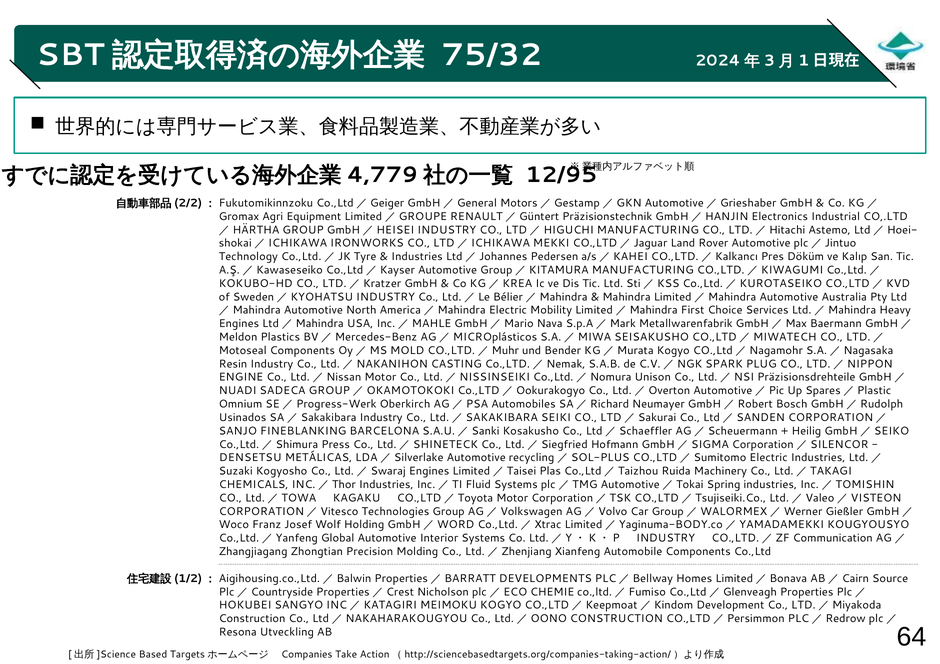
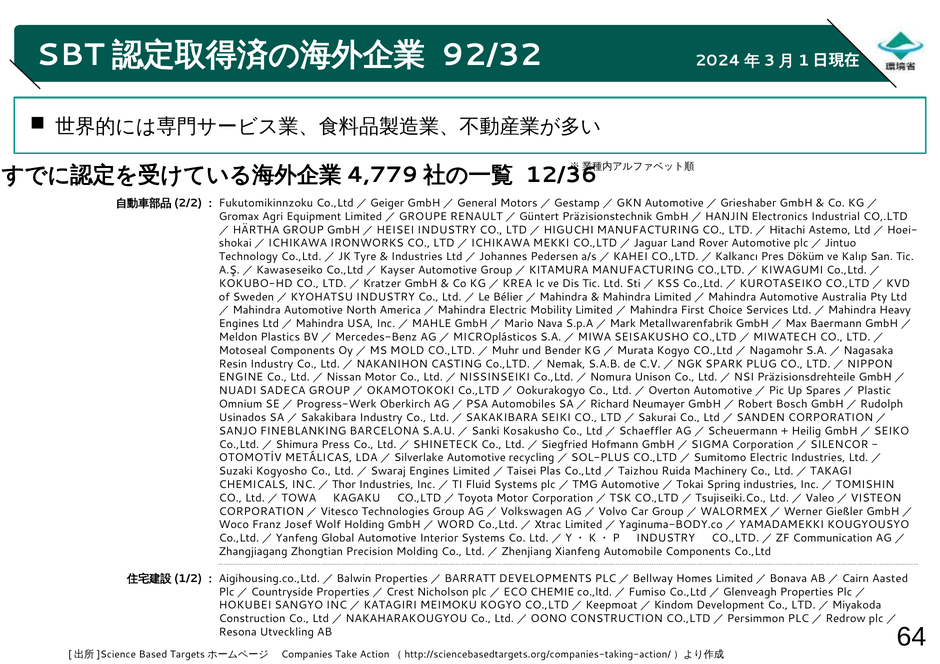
75/32: 75/32 -> 92/32 (492, 55)
12/95: 12/95 -> 12/36 (561, 175)
DENSETSU: DENSETSU -> OTOMOTİV (250, 458)
Source: Source -> Aasted (890, 579)
